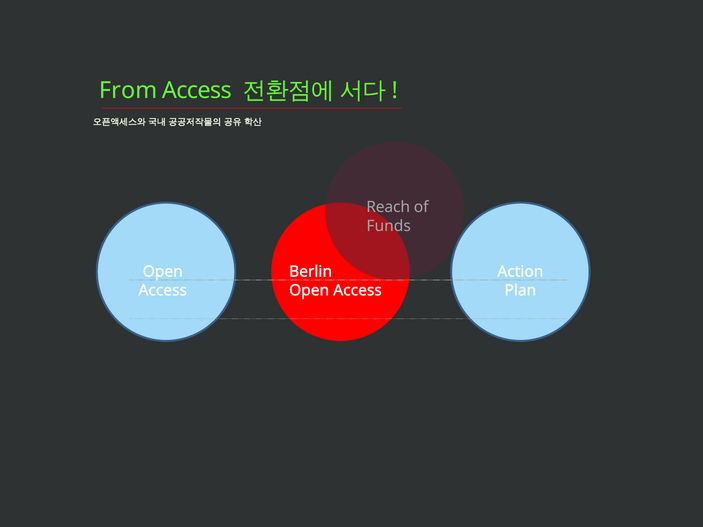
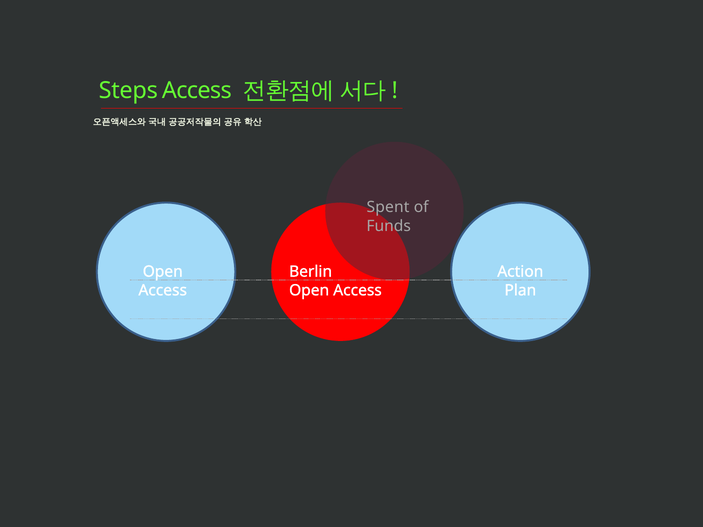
From: From -> Steps (128, 90)
Reach: Reach -> Spent (388, 207)
